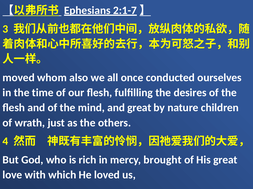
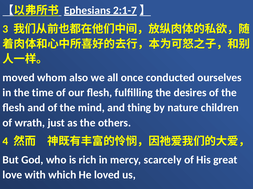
and great: great -> thing (139, 108)
brought: brought -> scarcely (163, 160)
